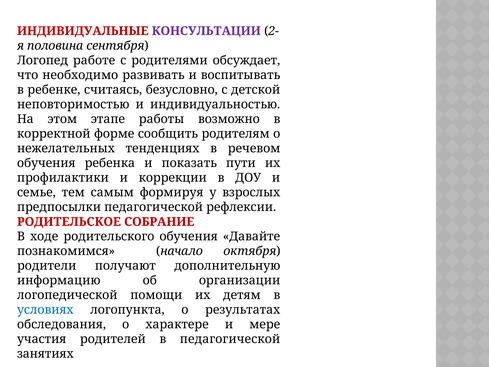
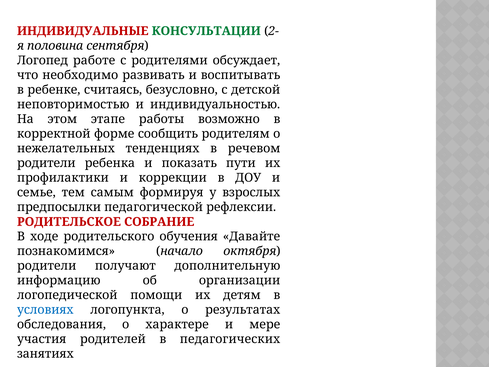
КОНСУЛЬТАЦИИ colour: purple -> green (206, 31)
обучения: обучения -> родители (46, 163)
в педагогической: педагогической -> педагогических (230, 339)
